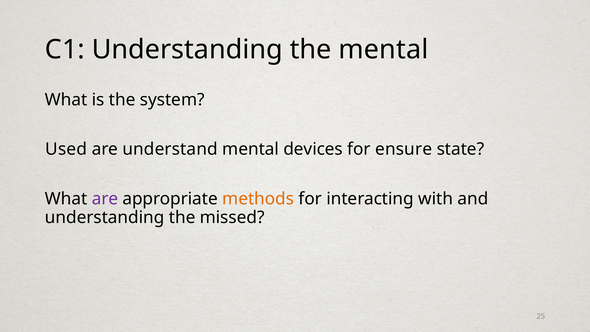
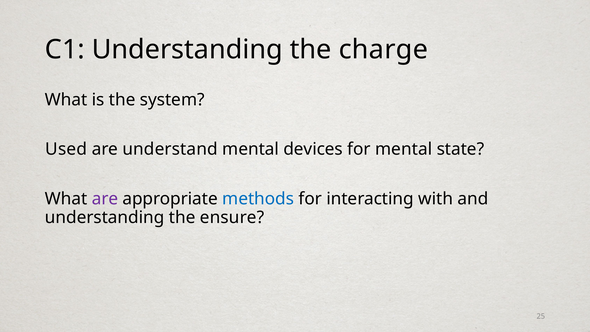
the mental: mental -> charge (383, 50)
for ensure: ensure -> mental (404, 149)
methods colour: orange -> blue (258, 199)
missed: missed -> ensure (232, 217)
